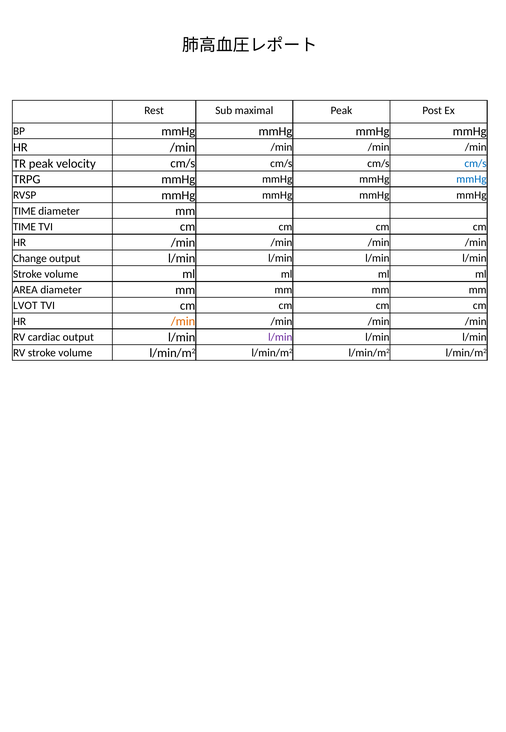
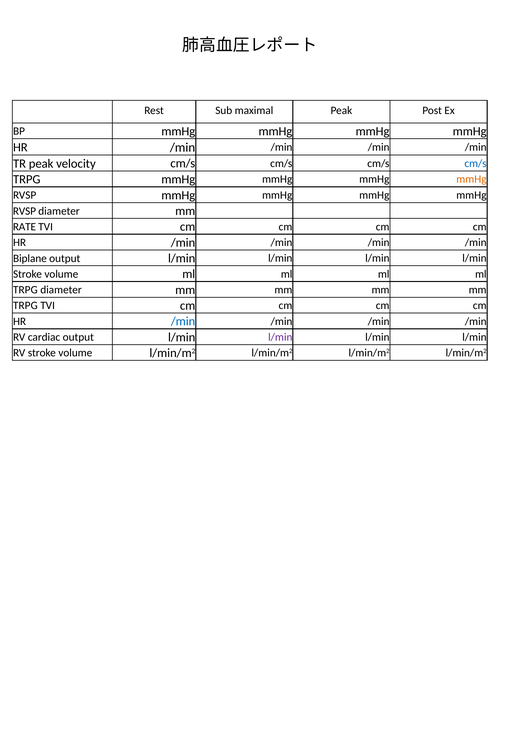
mmHg colour: blue -> orange (471, 179)
TIME: TIME -> RVSP (24, 211)
TIME: TIME -> RATE (24, 226)
Change: Change -> Biplane (30, 258)
AREA: AREA -> TRPG (25, 289)
LVOT: LVOT -> TRPG (25, 305)
/min colour: orange -> blue (183, 321)
